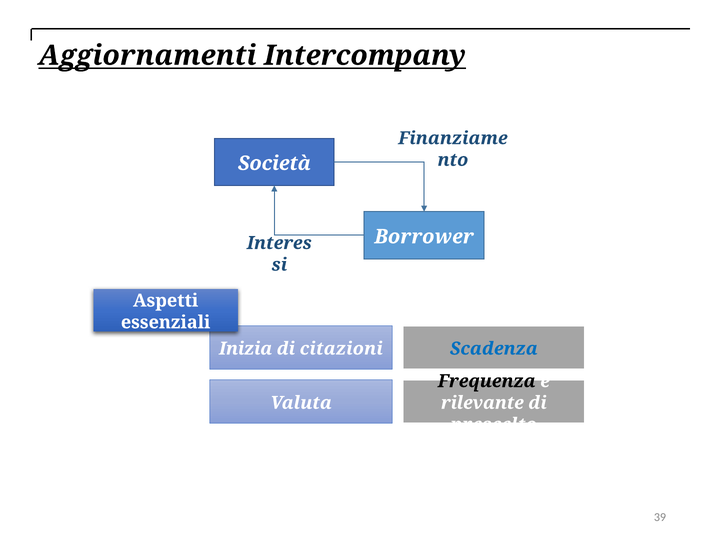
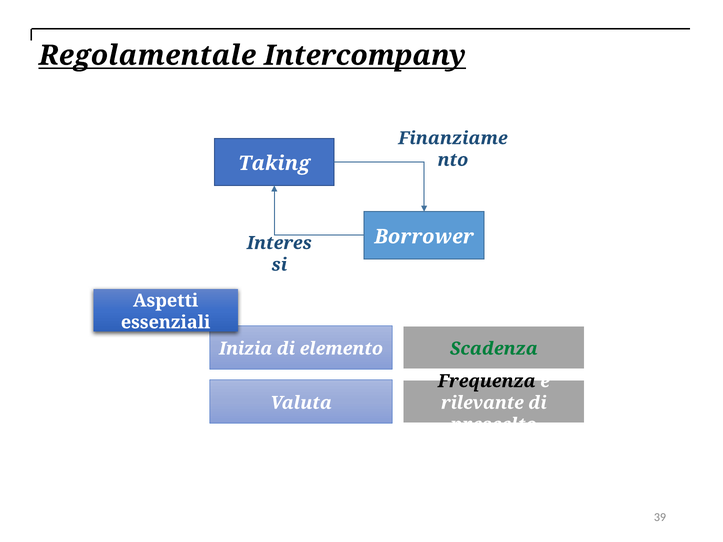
Aggiornamenti: Aggiornamenti -> Regolamentale (147, 56)
Società: Società -> Taking (274, 163)
citazioni: citazioni -> elemento (341, 349)
Scadenza colour: blue -> green (494, 349)
